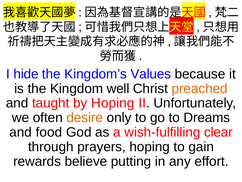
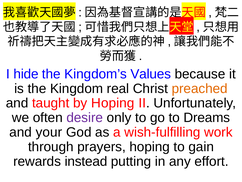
well: well -> real (118, 88)
desire colour: orange -> purple (85, 117)
food: food -> your (49, 132)
clear: clear -> work (218, 132)
believe: believe -> instead (86, 161)
